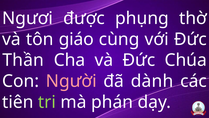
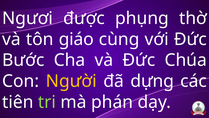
Thần: Thần -> Bước (23, 60)
Người colour: pink -> yellow (71, 81)
dành: dành -> dựng (152, 81)
